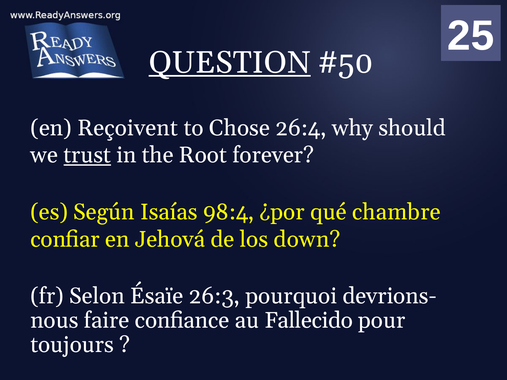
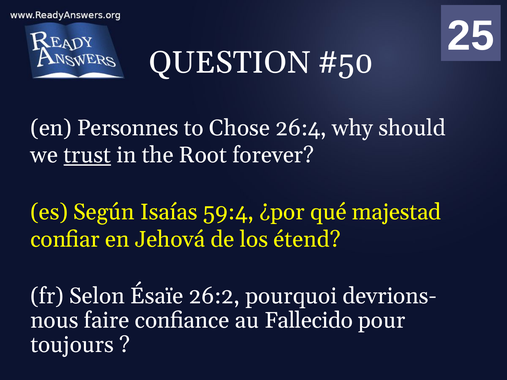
QUESTION underline: present -> none (230, 63)
Reçoivent: Reçoivent -> Personnes (128, 128)
98:4: 98:4 -> 59:4 (229, 212)
chambre: chambre -> majestad (397, 212)
down: down -> étend (307, 239)
26:3: 26:3 -> 26:2 (214, 296)
